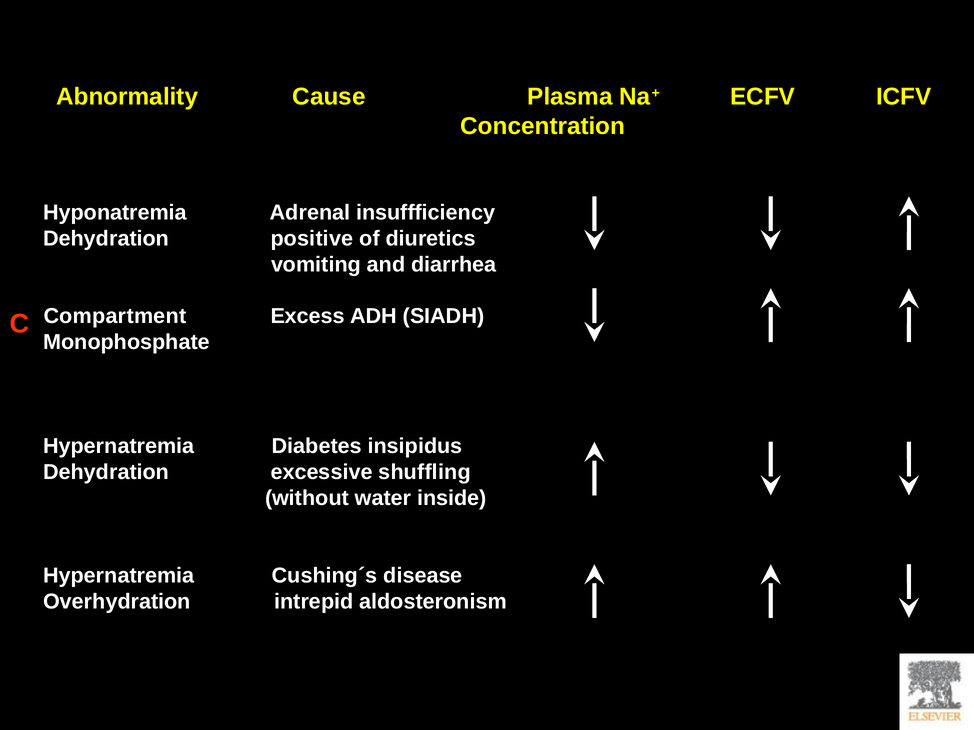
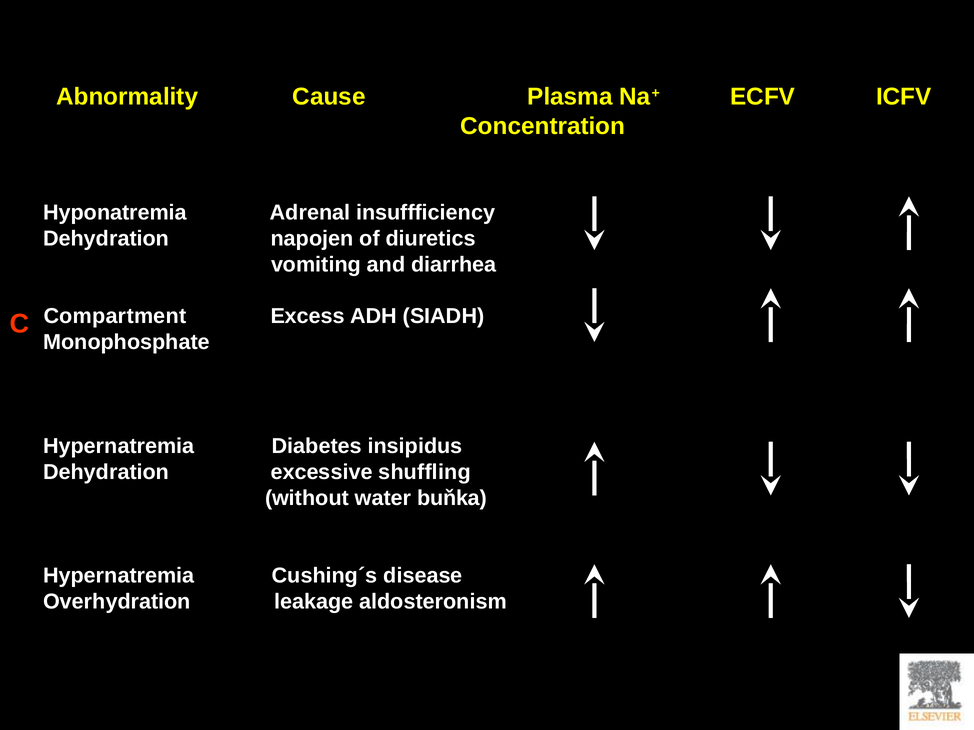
positive: positive -> napojen (312, 239)
inside: inside -> buňka (452, 498)
intrepid: intrepid -> leakage (314, 602)
